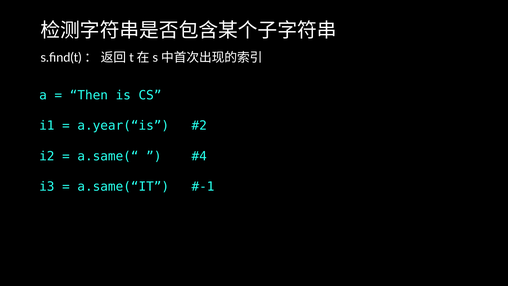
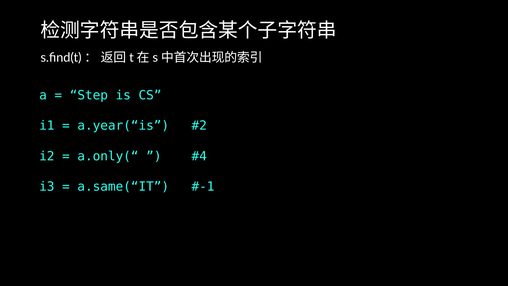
Then: Then -> Step (89, 95)
a.same(“: a.same(“ -> a.only(“ (108, 156)
